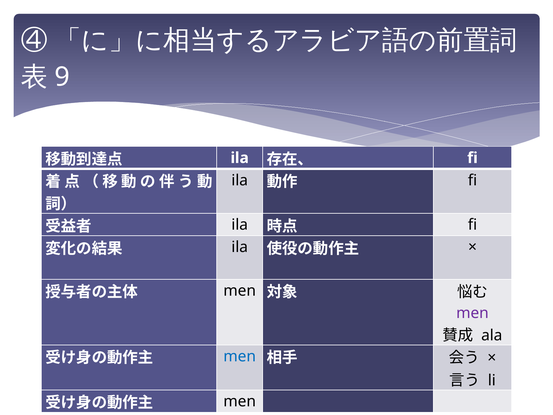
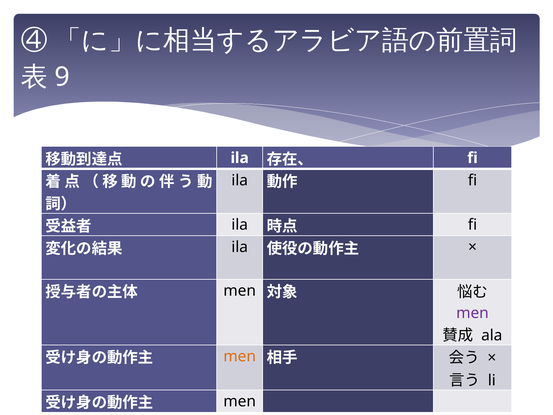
men colour: blue -> orange (240, 356)
